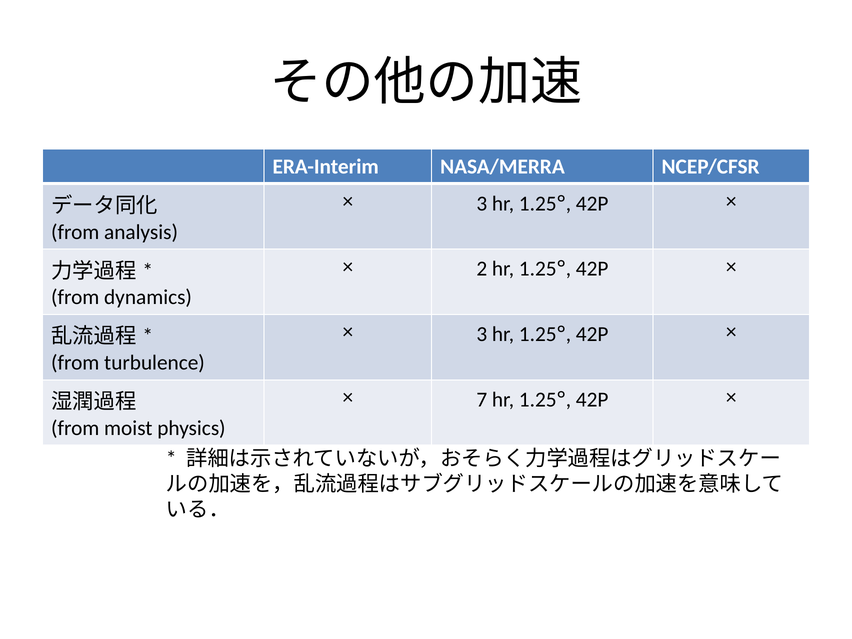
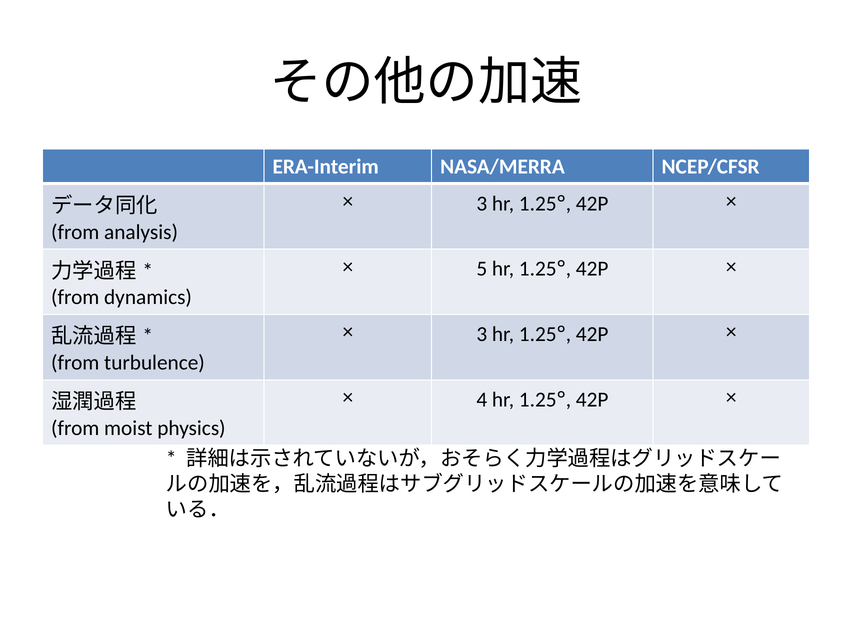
2: 2 -> 5 (482, 269)
7: 7 -> 4 (482, 400)
